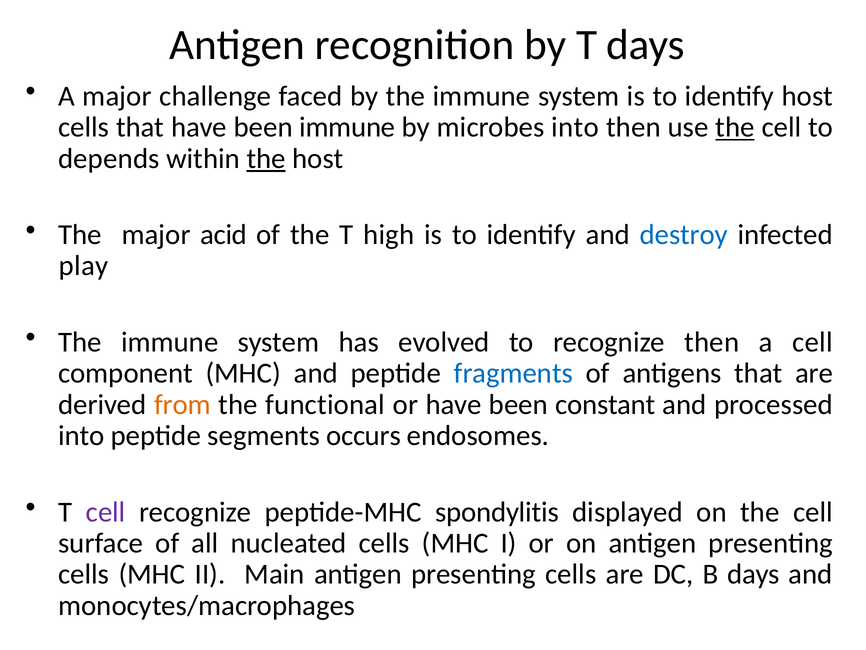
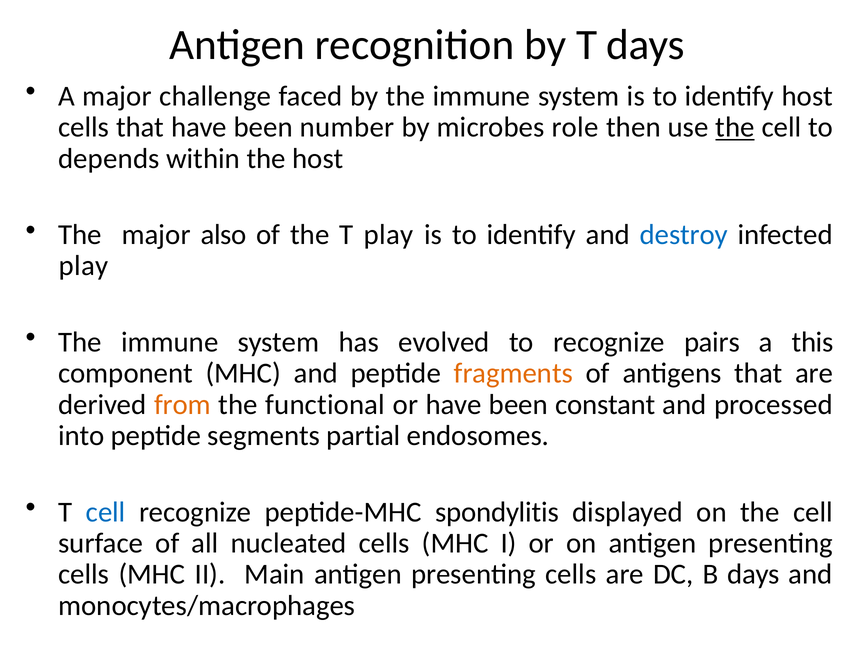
been immune: immune -> number (347, 127)
microbes into: into -> role (575, 127)
the underline: present -> none (266, 158)
acid: acid -> also (224, 235)
T high: high -> play (389, 235)
recognize then: then -> pairs (712, 342)
a cell: cell -> this (813, 342)
fragments colour: blue -> orange (513, 373)
occurs: occurs -> partial (363, 435)
cell colour: purple -> blue (106, 512)
